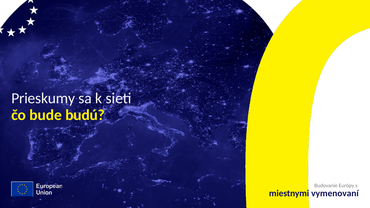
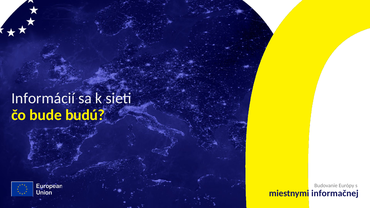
Prieskumy: Prieskumy -> Informácií (43, 98)
vymenovaní: vymenovaní -> informačnej (335, 193)
